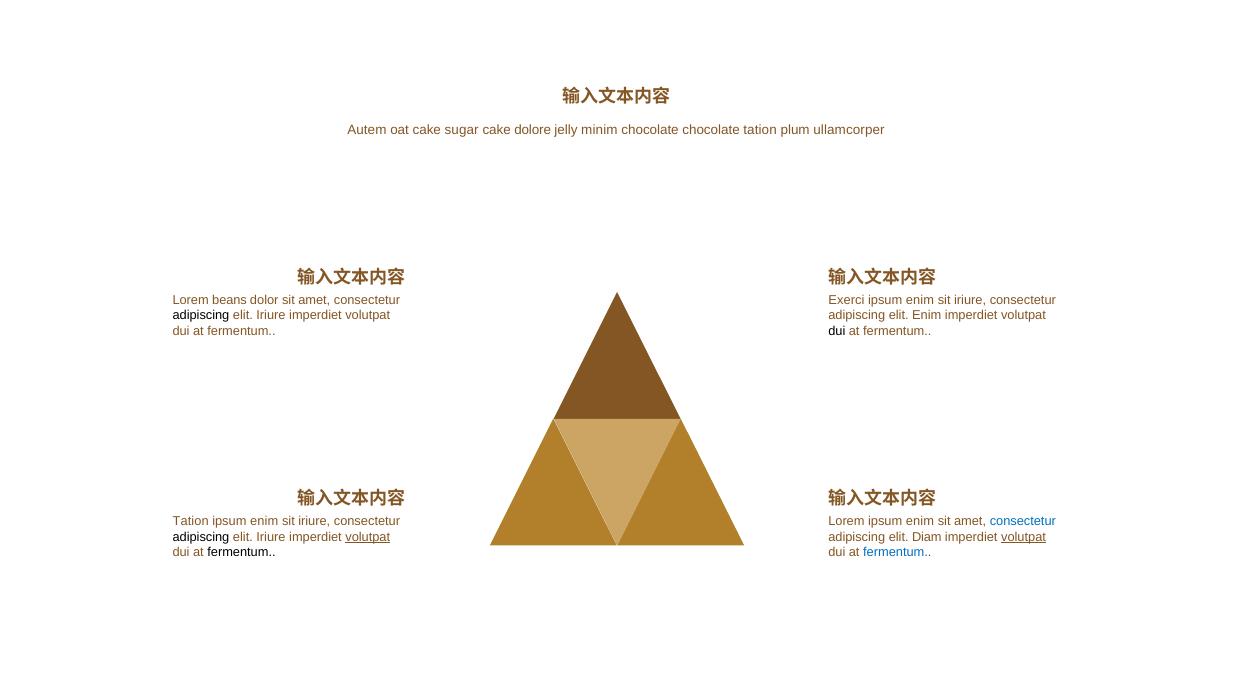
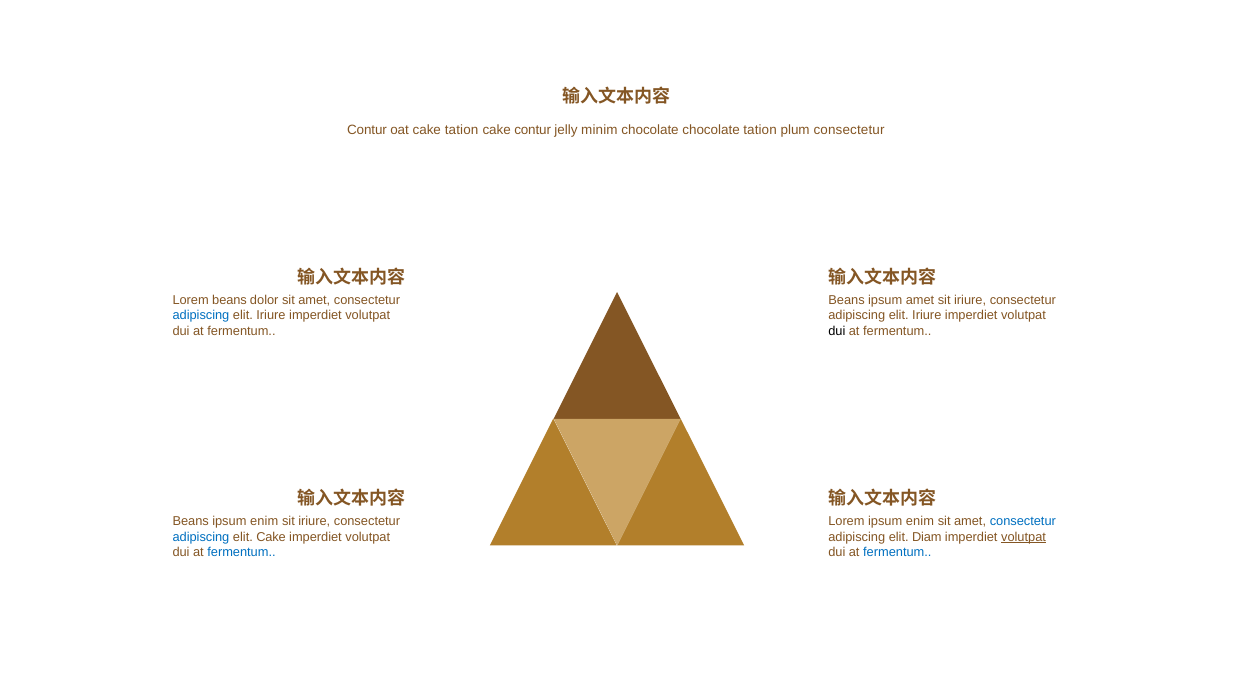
Autem: Autem -> Contur (367, 130)
cake sugar: sugar -> tation (462, 130)
cake dolore: dolore -> contur (533, 130)
plum ullamcorper: ullamcorper -> consectetur (849, 130)
Exerci: Exerci -> Beans (847, 300)
enim: enim -> amet (920, 300)
Enim: Enim -> Iriure (927, 316)
adipiscing colour: black -> blue (201, 316)
Tation: Tation -> Beans (191, 522)
adipiscing colour: black -> blue (201, 537)
Iriure: Iriure -> Cake (271, 537)
volutpat underline: present -> none (368, 537)
fermentum colour: black -> blue (242, 553)
